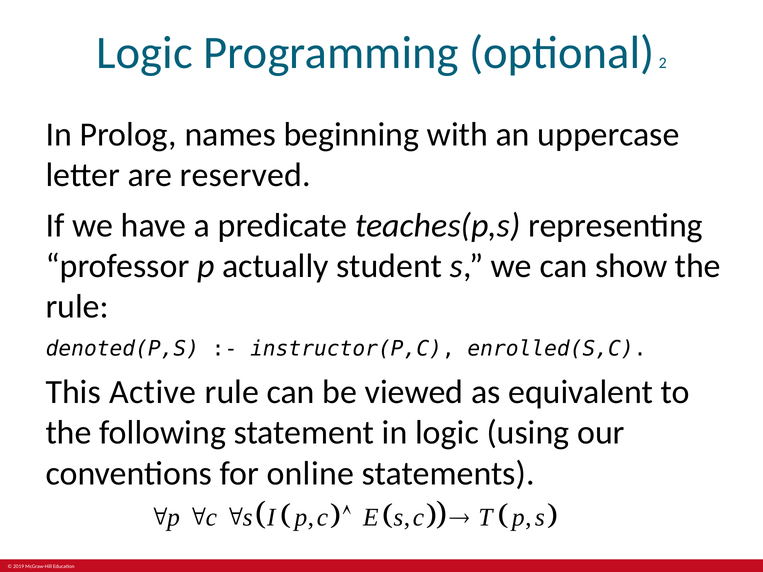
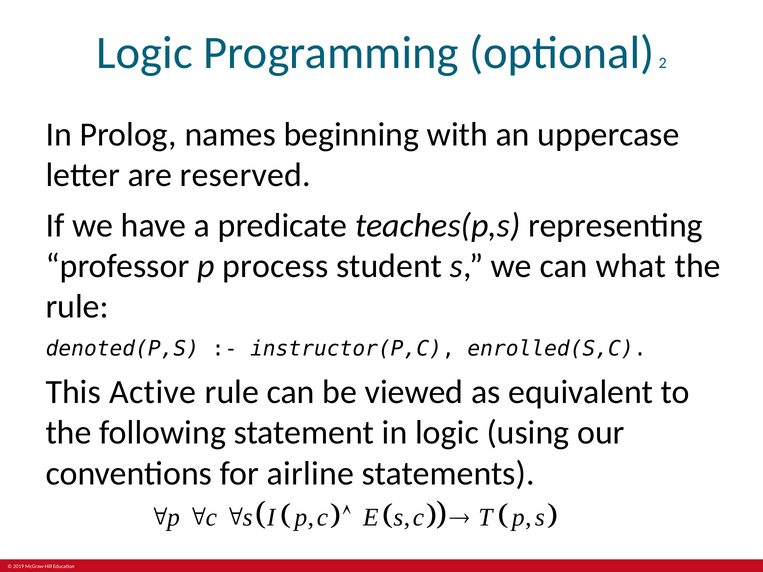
actually: actually -> process (275, 266)
show: show -> what (631, 266)
online: online -> airline (310, 474)
